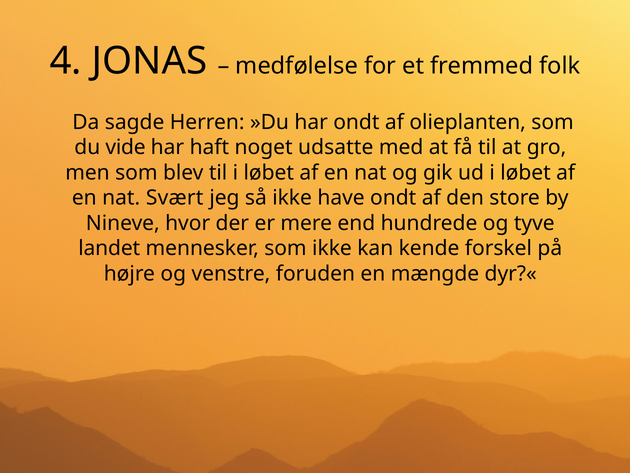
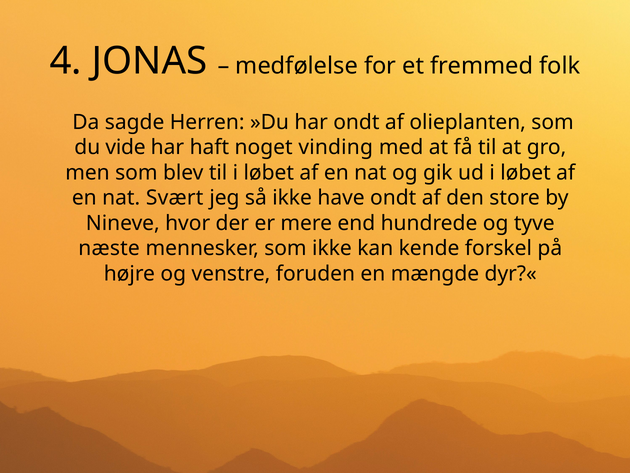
udsatte: udsatte -> vinding (336, 147)
landet: landet -> næste (109, 248)
